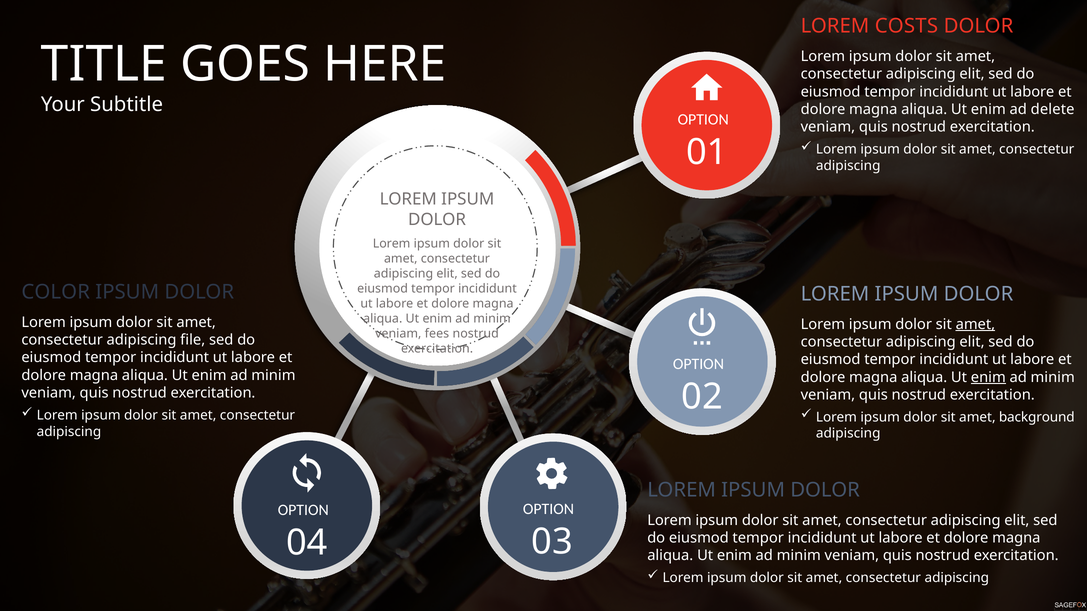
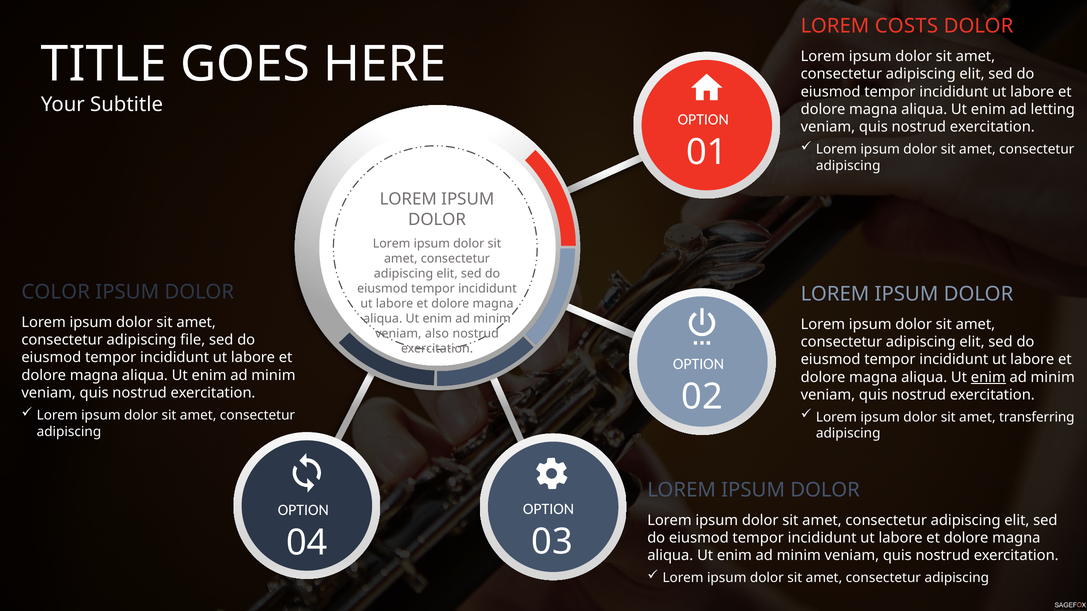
delete: delete -> letting (1053, 109)
amet underline: present -> none (975, 324)
fees: fees -> also (437, 334)
background: background -> transferring (1037, 417)
